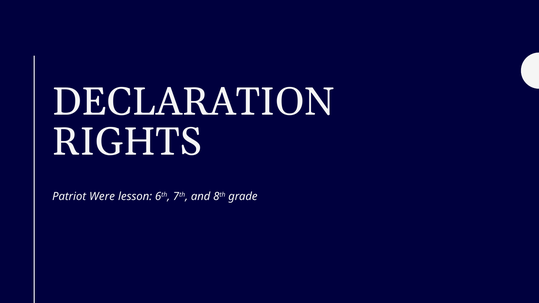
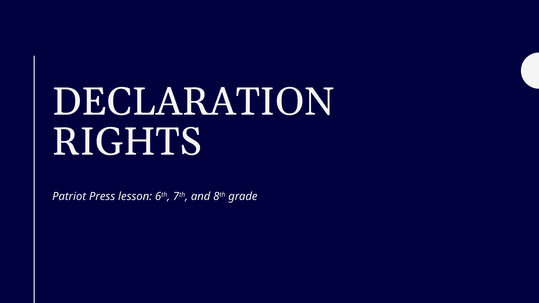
Were: Were -> Press (102, 197)
